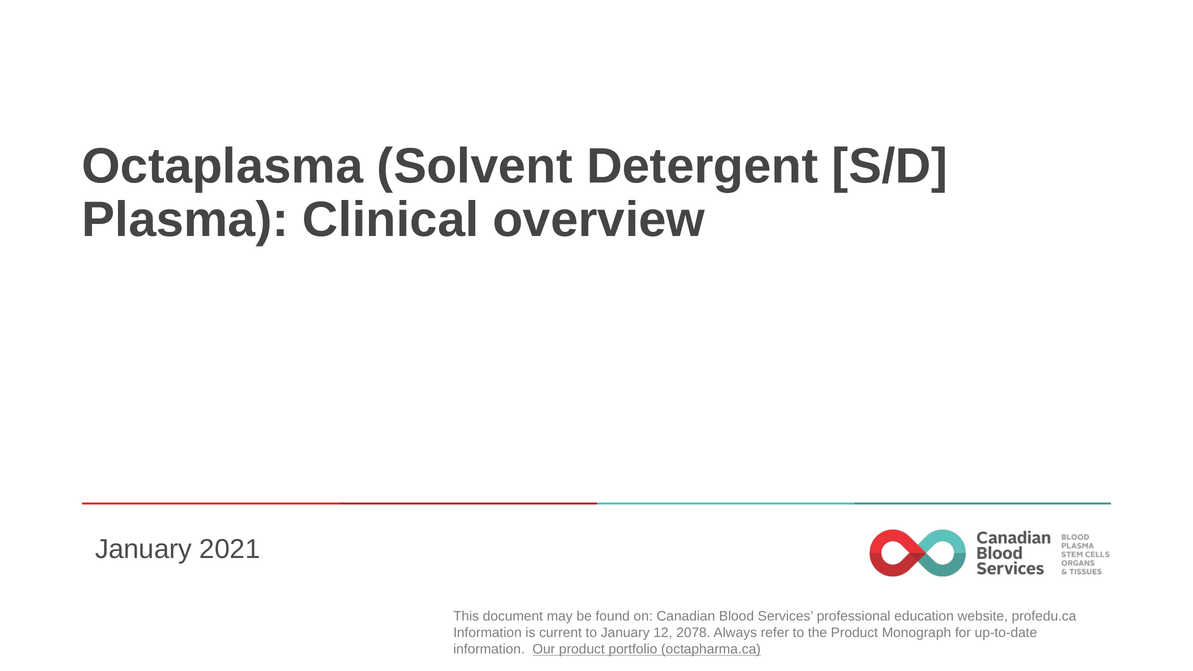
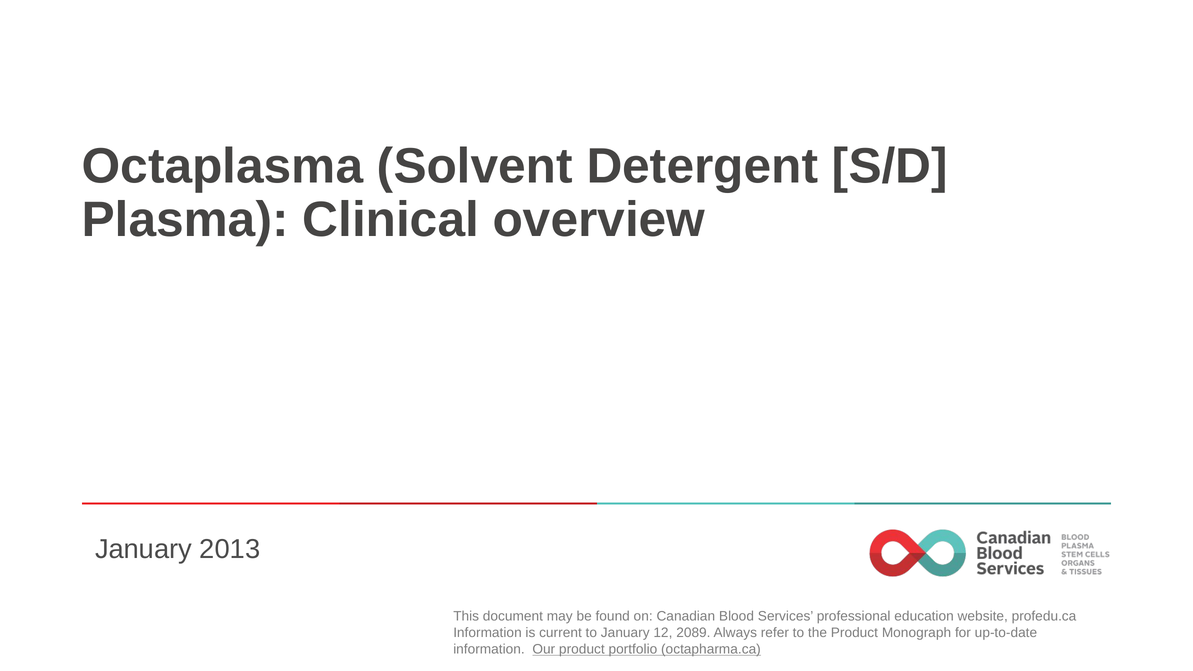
2021: 2021 -> 2013 (230, 549)
2078: 2078 -> 2089 (693, 633)
